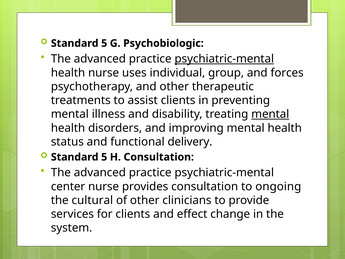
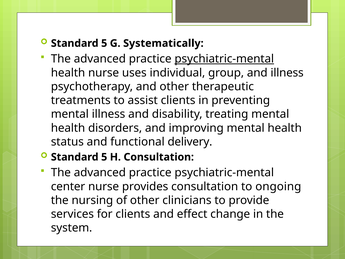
Psychobiologic: Psychobiologic -> Systematically (163, 43)
and forces: forces -> illness (287, 73)
mental underline: present -> none (270, 114)
cultural: cultural -> nursing (92, 200)
